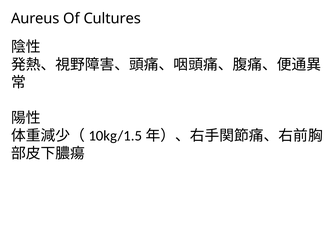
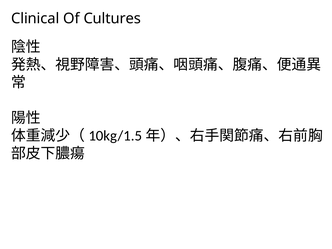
Aureus: Aureus -> Clinical (35, 18)
